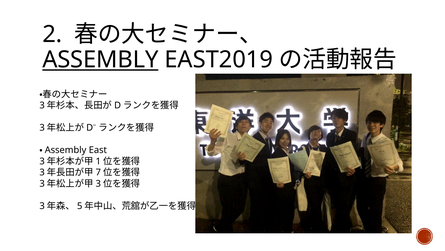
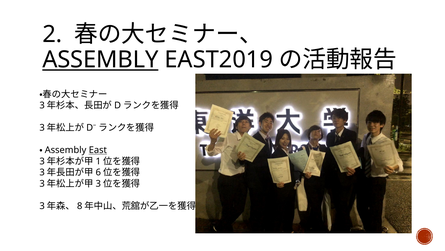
East underline: none -> present (98, 150)
7: 7 -> 6 (98, 172)
5: 5 -> 8 (80, 205)
